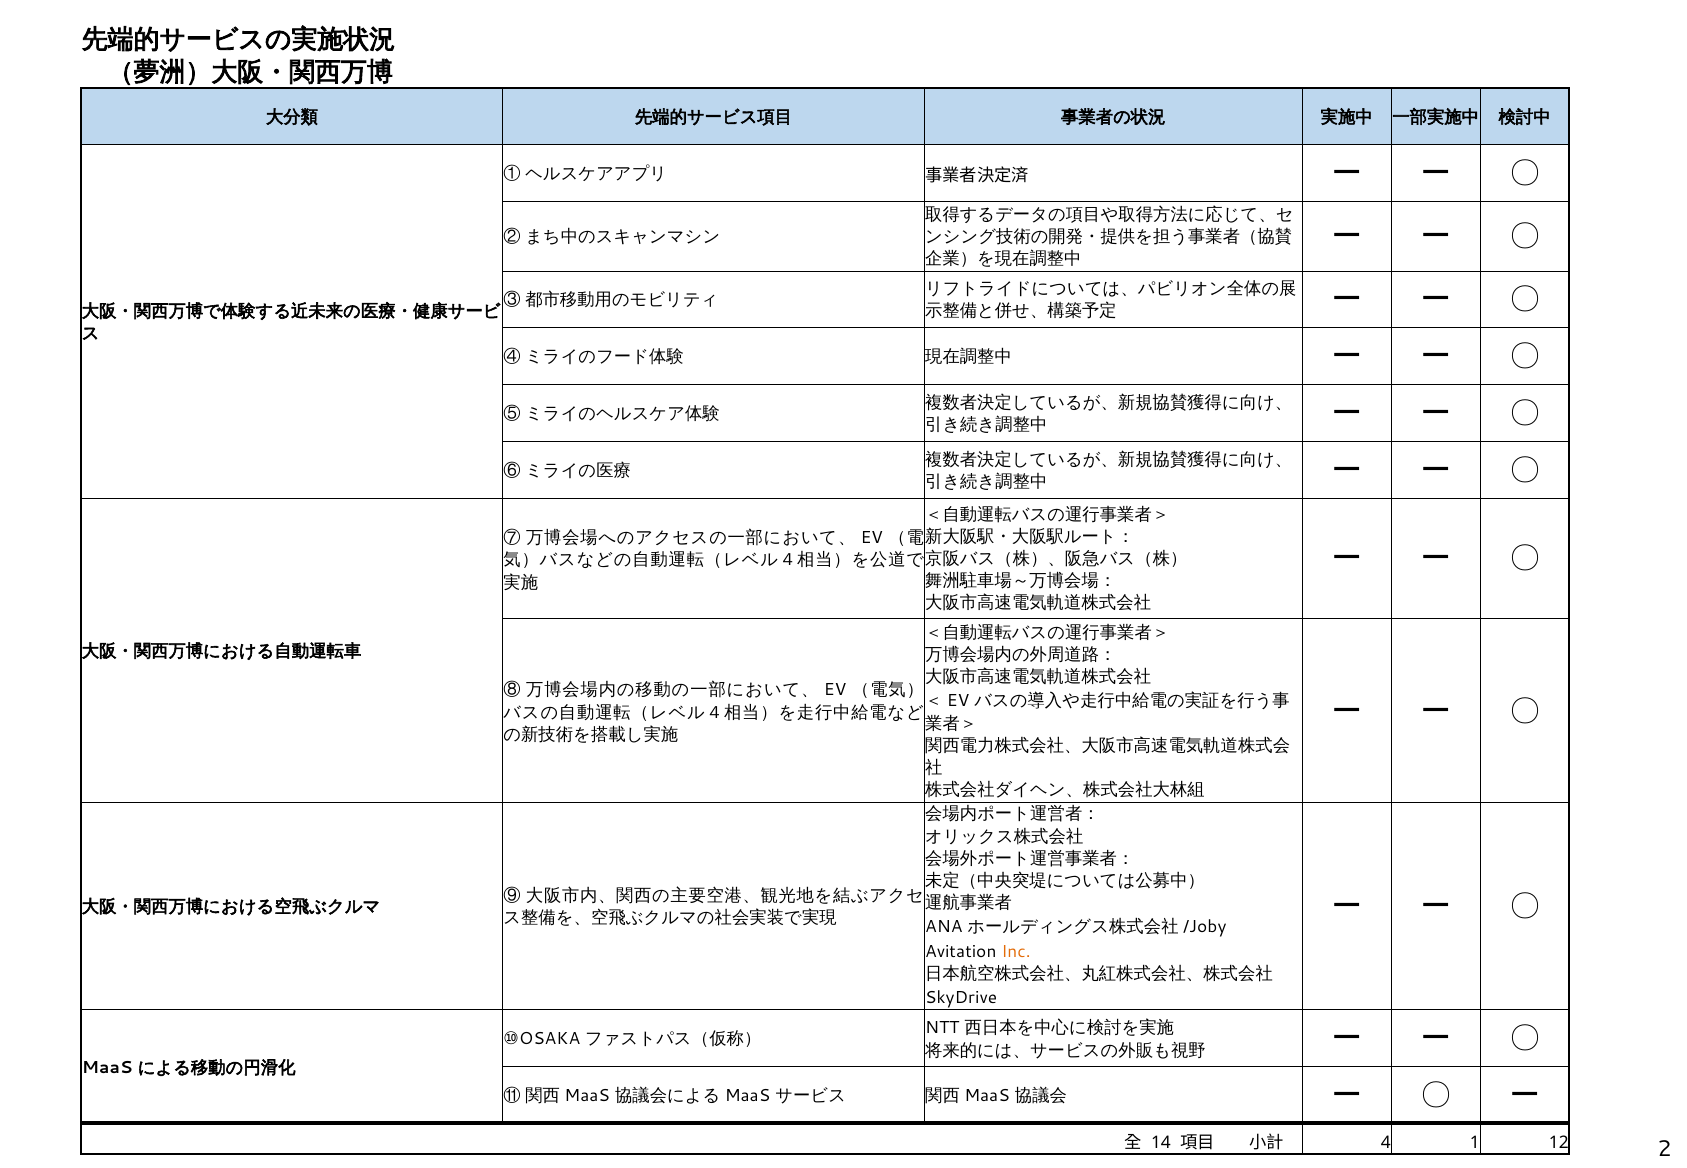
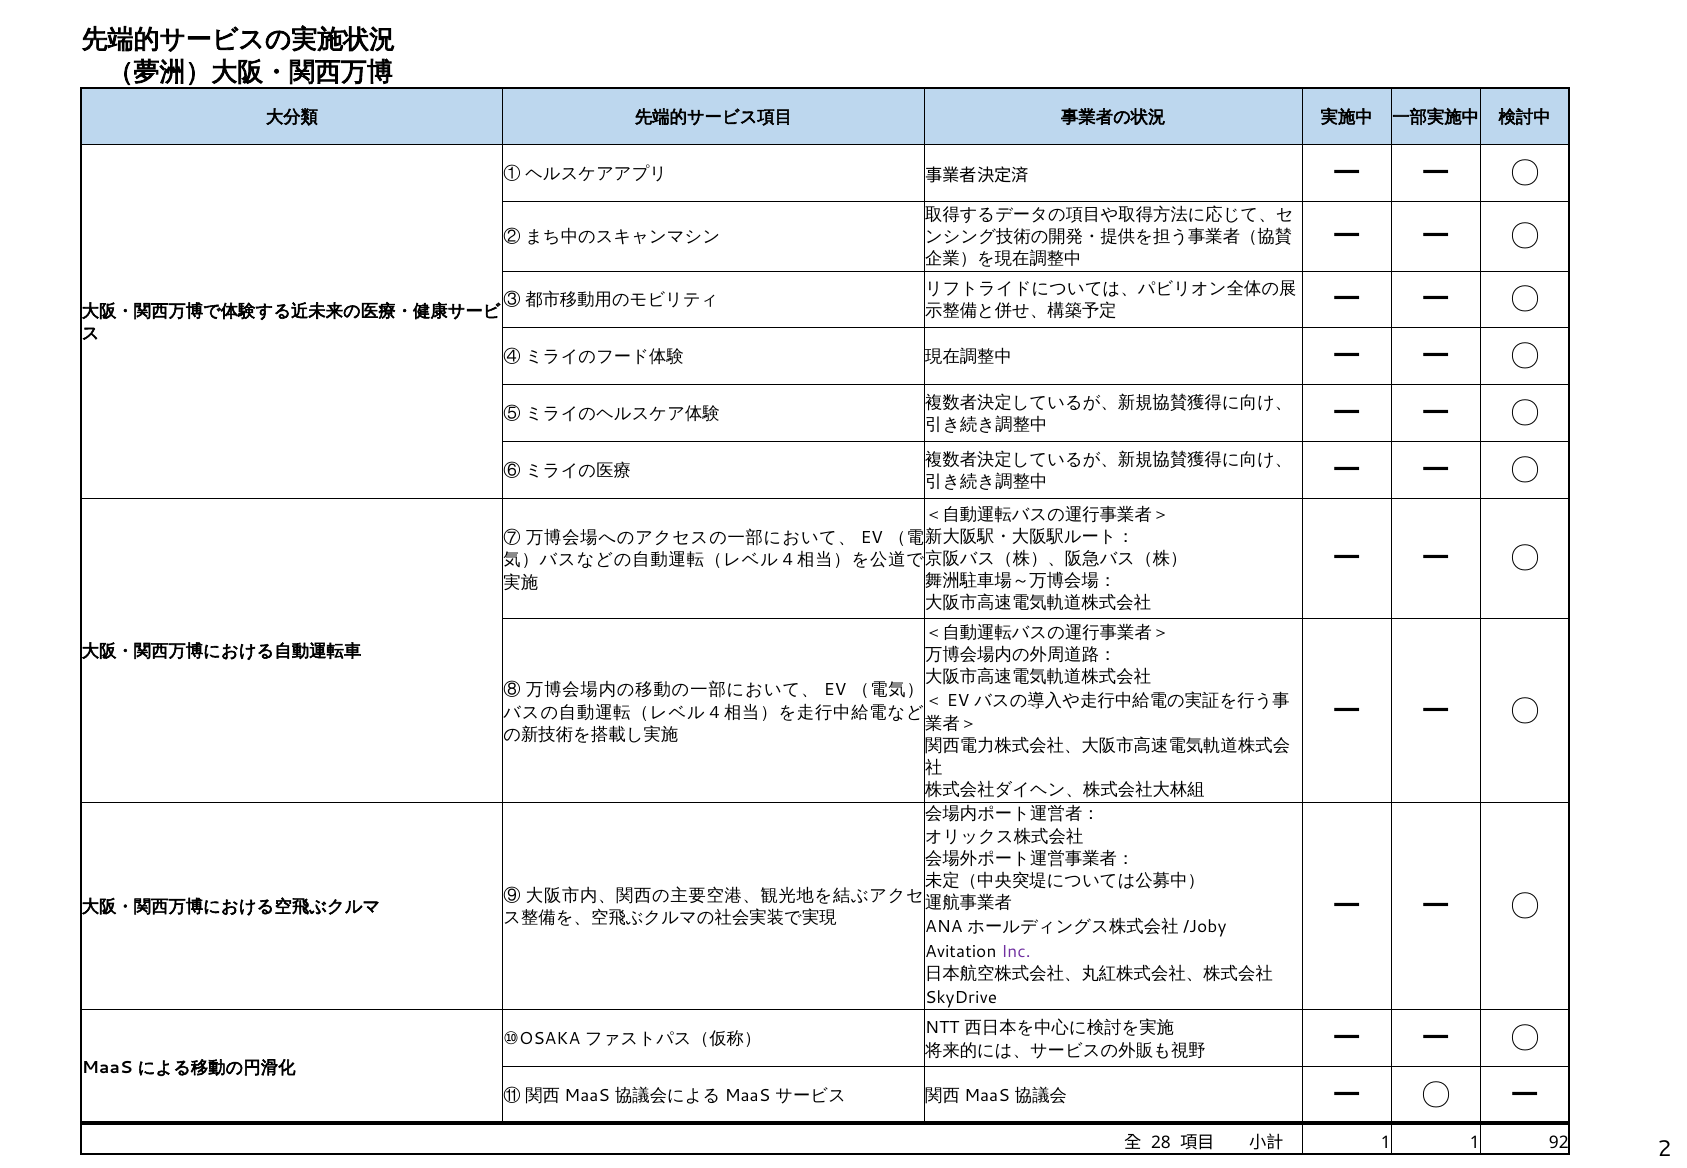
Inc colour: orange -> purple (1016, 951)
14: 14 -> 28 (1161, 1143)
4: 4 -> 1 (1386, 1143)
12: 12 -> 92 (1559, 1143)
